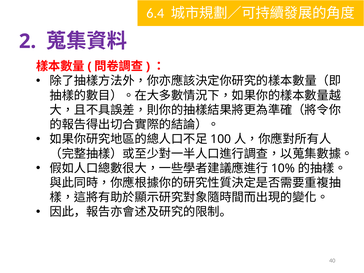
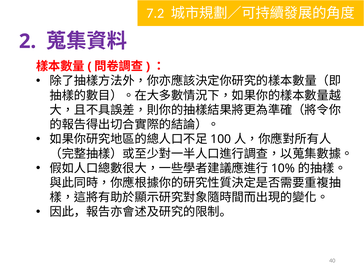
6.4: 6.4 -> 7.2 (155, 13)
